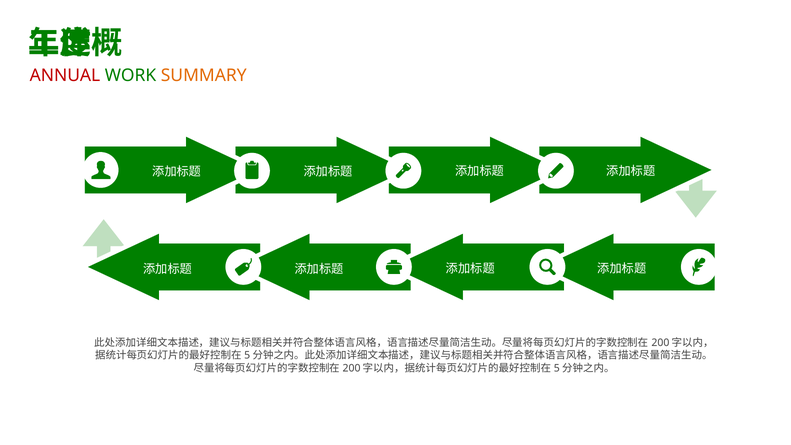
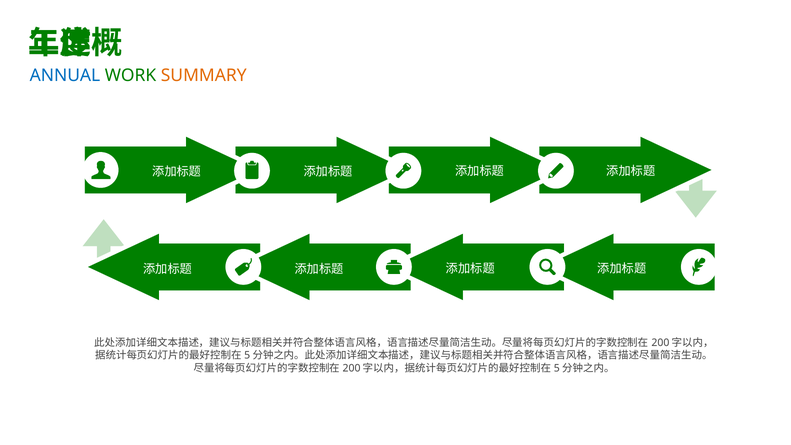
ANNUAL colour: red -> blue (65, 75)
